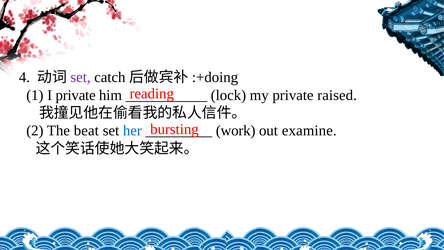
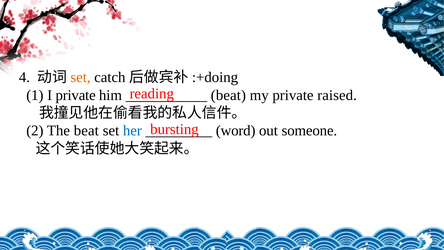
set colour: purple -> orange (81, 77)
lock: lock -> beat (228, 95)
work: work -> word (236, 131)
examine: examine -> someone (309, 131)
